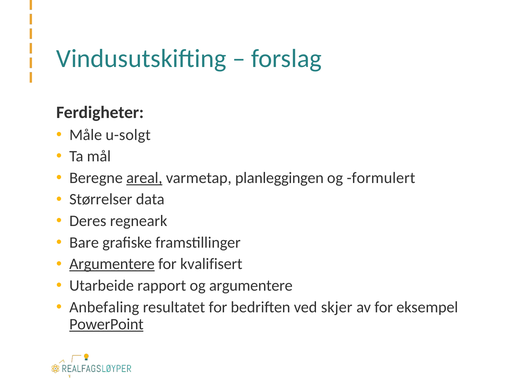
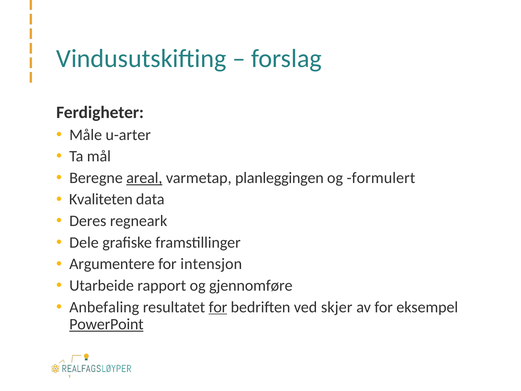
u-solgt: u-solgt -> u-arter (128, 135)
Størrelser: Størrelser -> Kvaliteten (101, 199)
Bare: Bare -> Dele (84, 242)
Argumentere underline: present -> none (112, 264)
kvalifisert: kvalifisert -> intensjon (211, 264)
og argumentere: argumentere -> gjennomføre (251, 285)
for underline: none -> present (218, 307)
